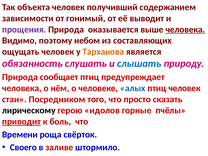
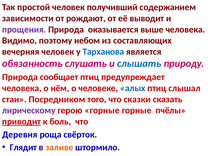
объекта: объекта -> простой (34, 7)
гонимый: гонимый -> рождают (86, 18)
человека underline: present -> none (185, 29)
ощущать: ощущать -> вечерняя (21, 52)
Тарханова colour: orange -> blue (103, 52)
птиц человек: человек -> слышал (184, 88)
просто: просто -> сказки (137, 99)
лирическому colour: black -> purple (29, 110)
герою идолов: идолов -> горные (102, 110)
Времени: Времени -> Деревня (20, 134)
Своего: Своего -> Глядит (23, 147)
заливе colour: red -> orange (59, 147)
